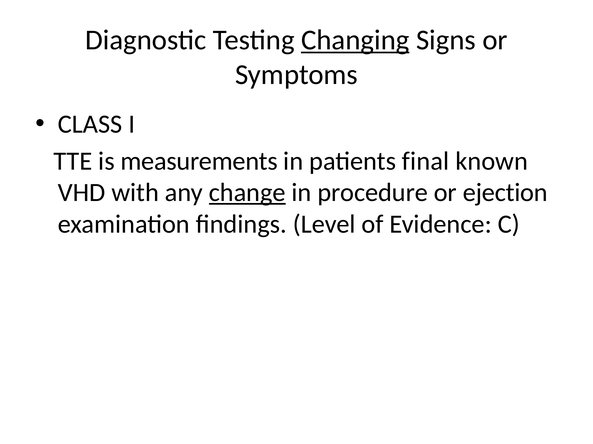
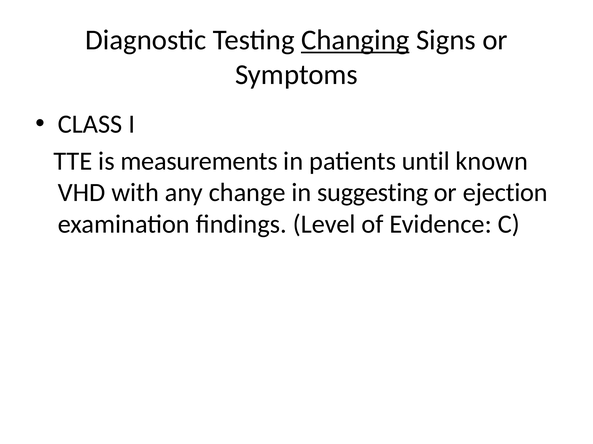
final: final -> until (426, 161)
change underline: present -> none (247, 193)
procedure: procedure -> suggesting (373, 193)
